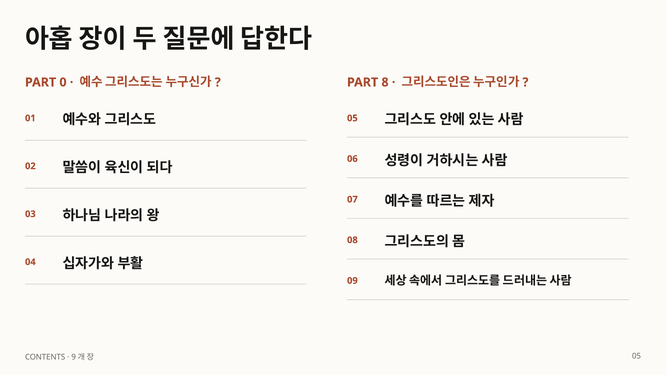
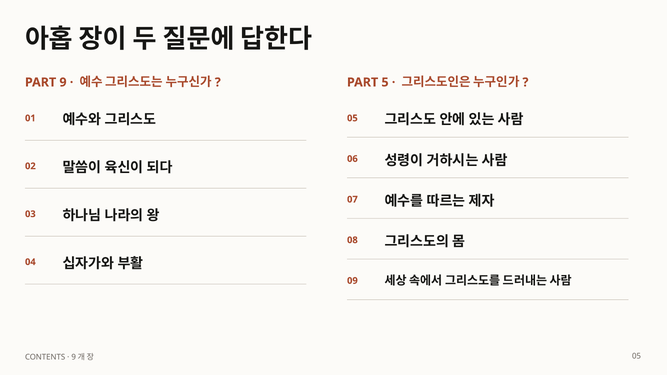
0: 0 -> 9 (63, 82)
8: 8 -> 5 (385, 82)
